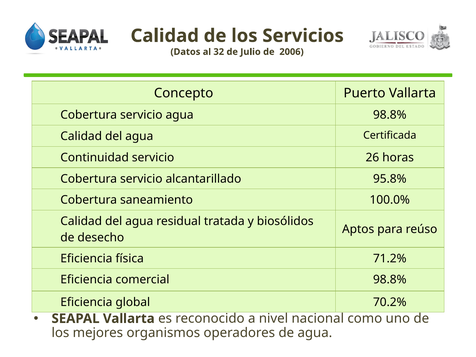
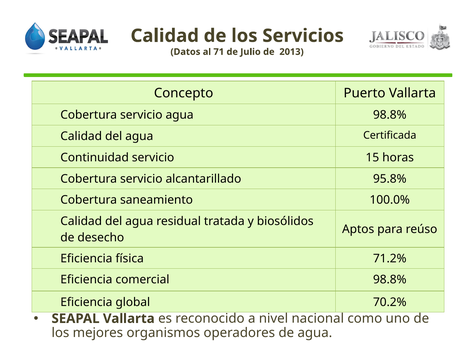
32: 32 -> 71 (219, 52)
2006: 2006 -> 2013 (292, 52)
26: 26 -> 15 (372, 158)
